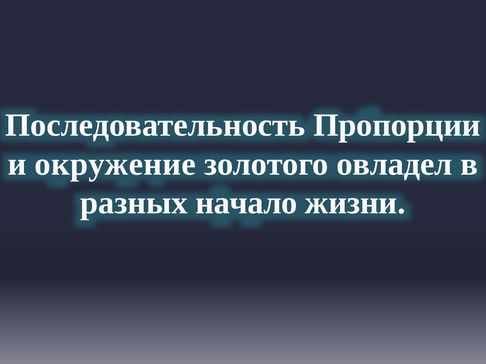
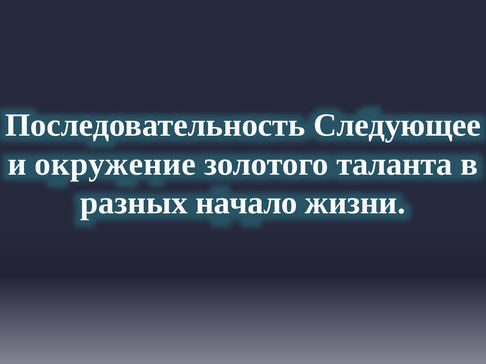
Пропорции: Пропорции -> Следующее (397, 125)
овладел: овладел -> таланта (395, 164)
